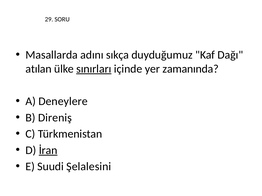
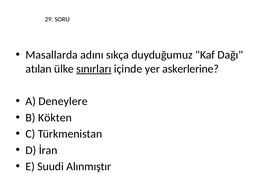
zamanında: zamanında -> askerlerine (191, 69)
Direniş: Direniş -> Kökten (55, 118)
İran underline: present -> none (48, 151)
Şelalesini: Şelalesini -> Alınmıştır (89, 167)
